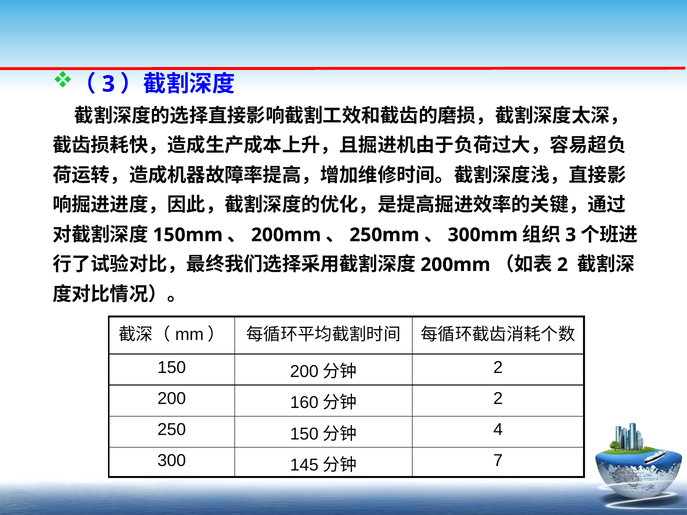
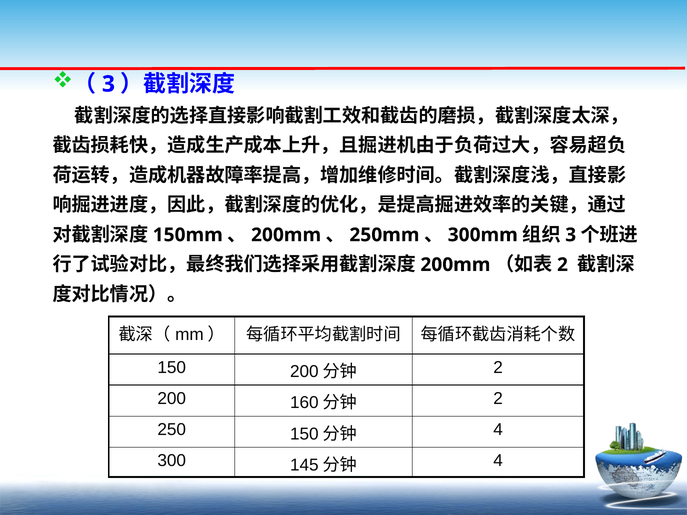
7: 7 -> 4 (498, 461)
